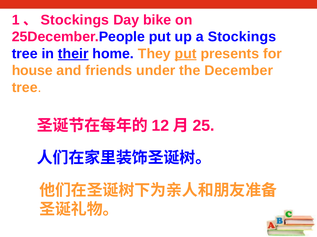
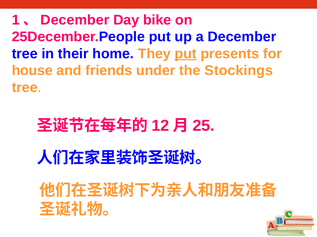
Stockings: Stockings -> December (75, 20)
a Stockings: Stockings -> December (242, 37)
their underline: present -> none (73, 54)
December: December -> Stockings (239, 71)
